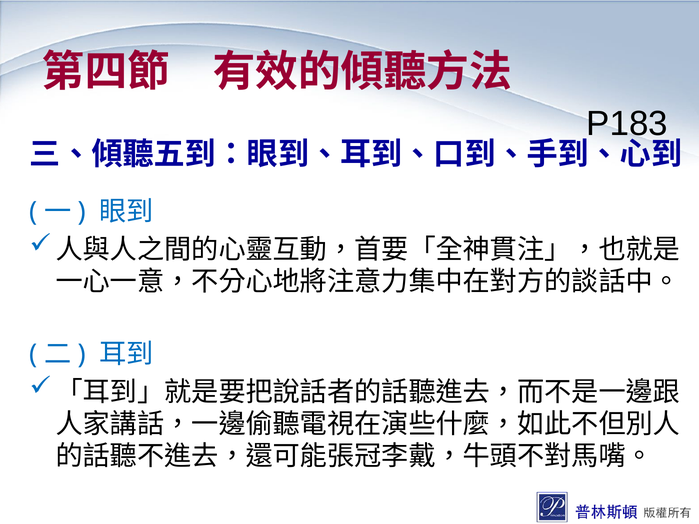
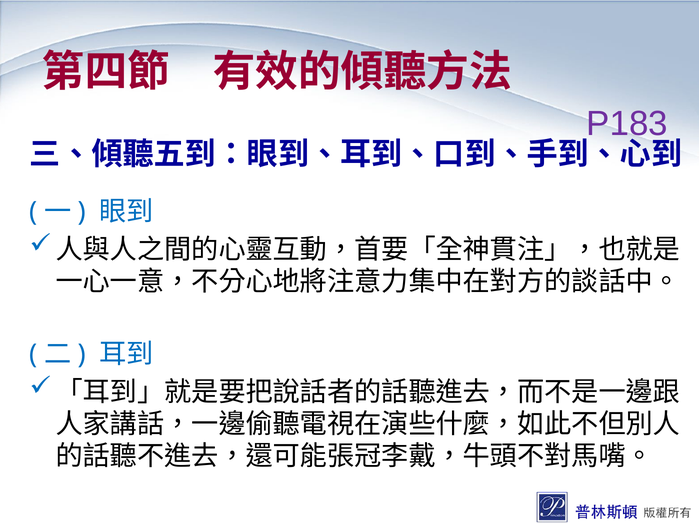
P183 colour: black -> purple (627, 124)
